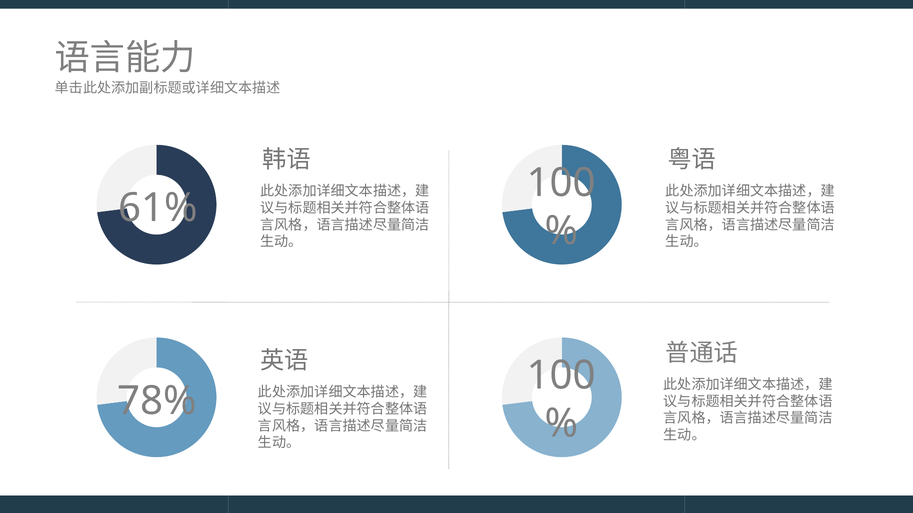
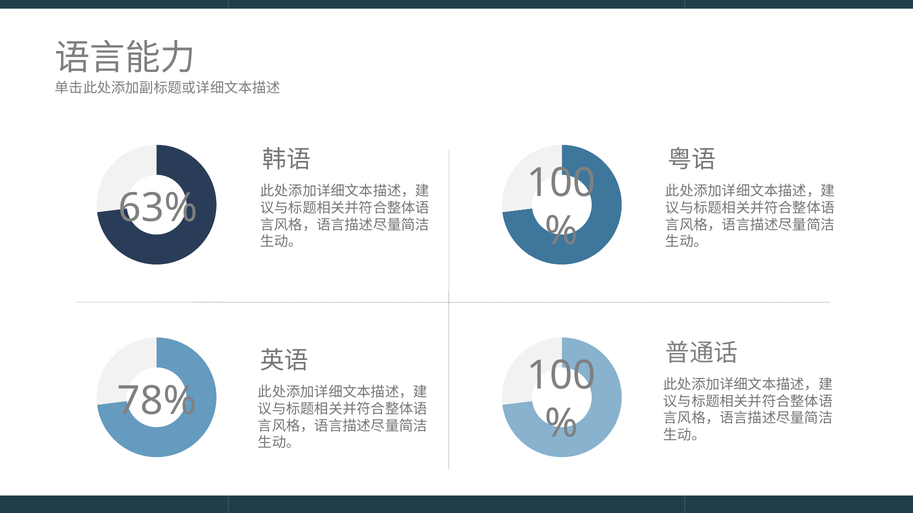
61%: 61% -> 63% (158, 208)
